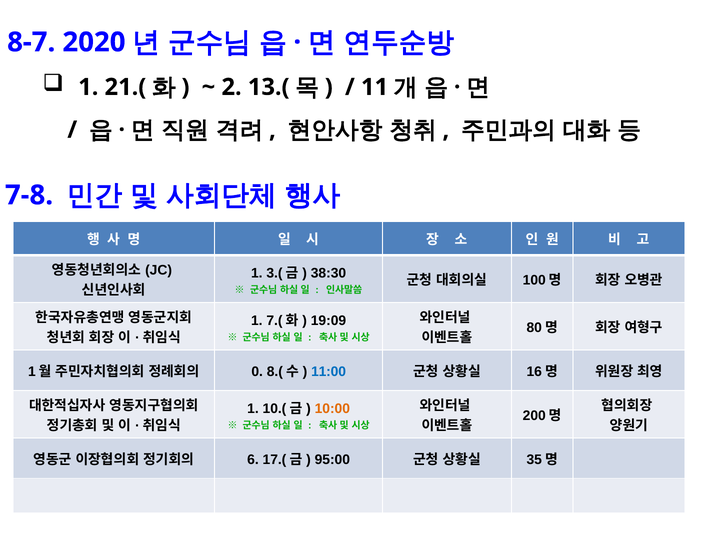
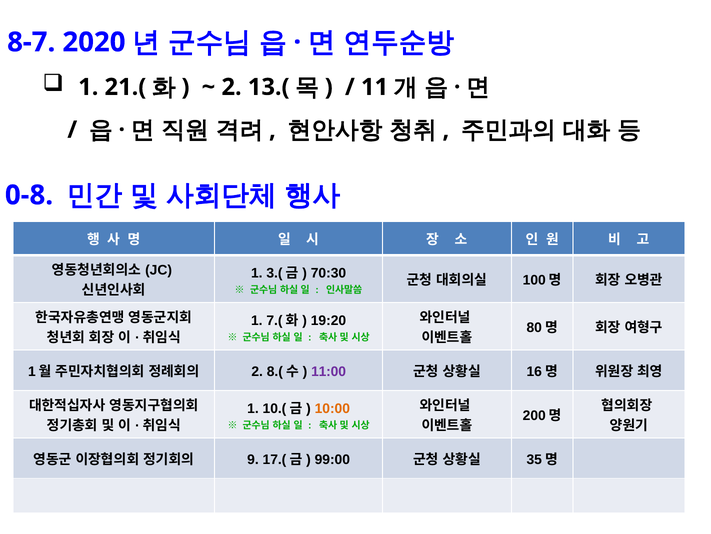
7-8: 7-8 -> 0-8 (29, 195)
38:30: 38:30 -> 70:30 (328, 273)
19:09: 19:09 -> 19:20 (328, 320)
0: 0 -> 2 (257, 371)
11:00 colour: blue -> purple (329, 371)
6: 6 -> 9 (253, 459)
95:00: 95:00 -> 99:00 (332, 459)
